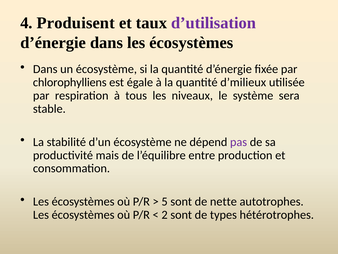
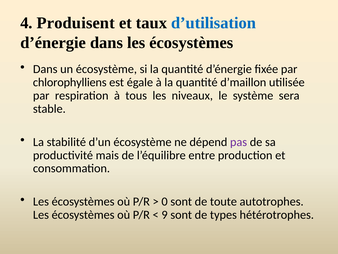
d’utilisation colour: purple -> blue (214, 23)
d’milieux: d’milieux -> d’maillon (243, 82)
5: 5 -> 0 (165, 201)
nette: nette -> toute (223, 201)
2: 2 -> 9 (165, 214)
